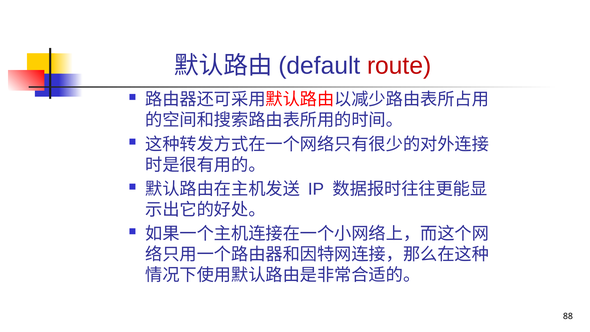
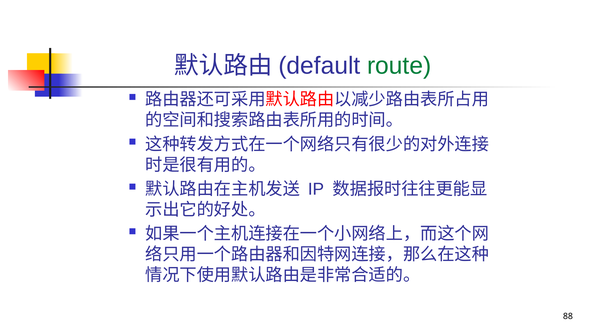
route colour: red -> green (399, 66)
